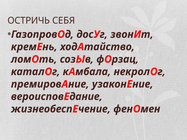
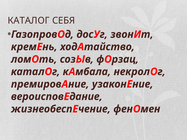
ОСТРИЧЬ: ОСТРИЧЬ -> КАТАЛОГ (29, 21)
